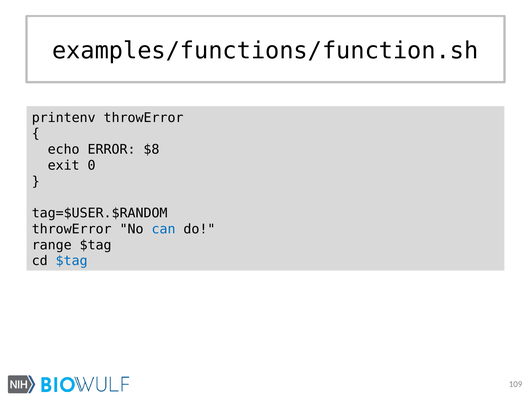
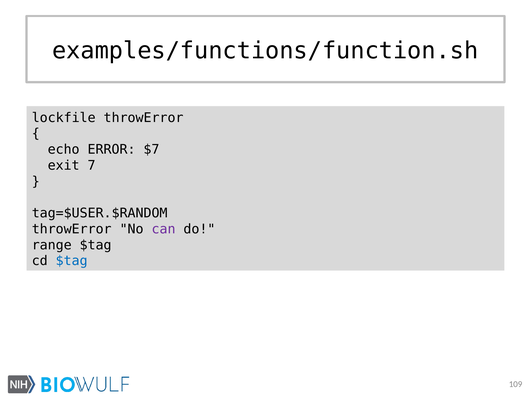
printenv: printenv -> lockfile (64, 118)
$8: $8 -> $7 (151, 150)
0: 0 -> 7 (92, 166)
can colour: blue -> purple (164, 229)
